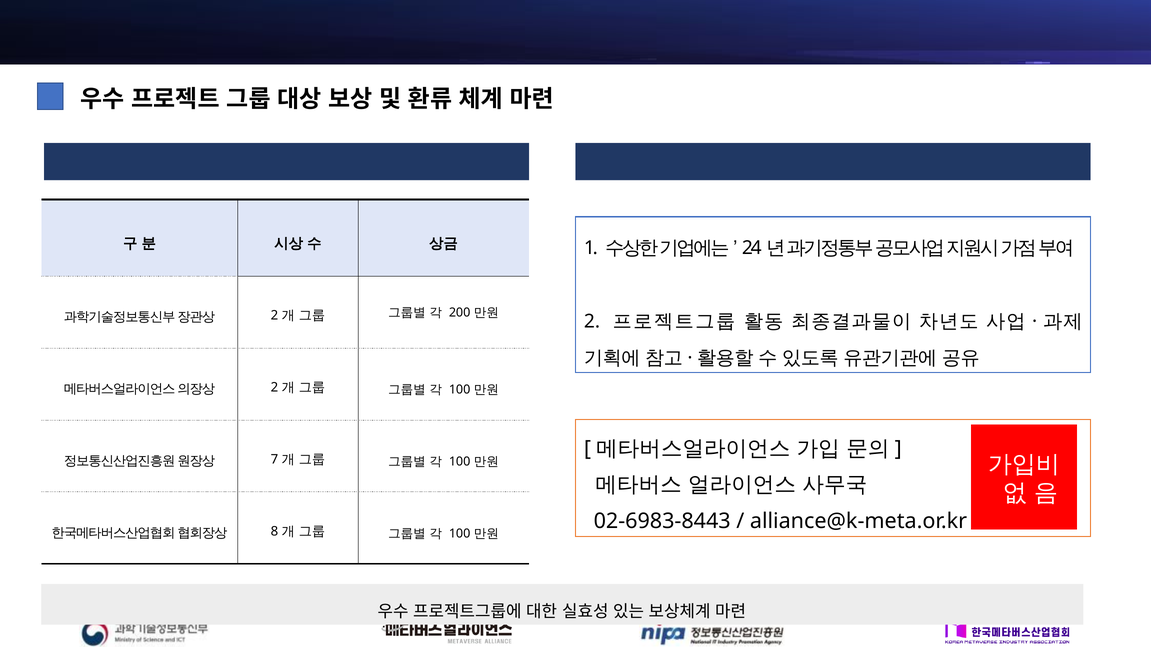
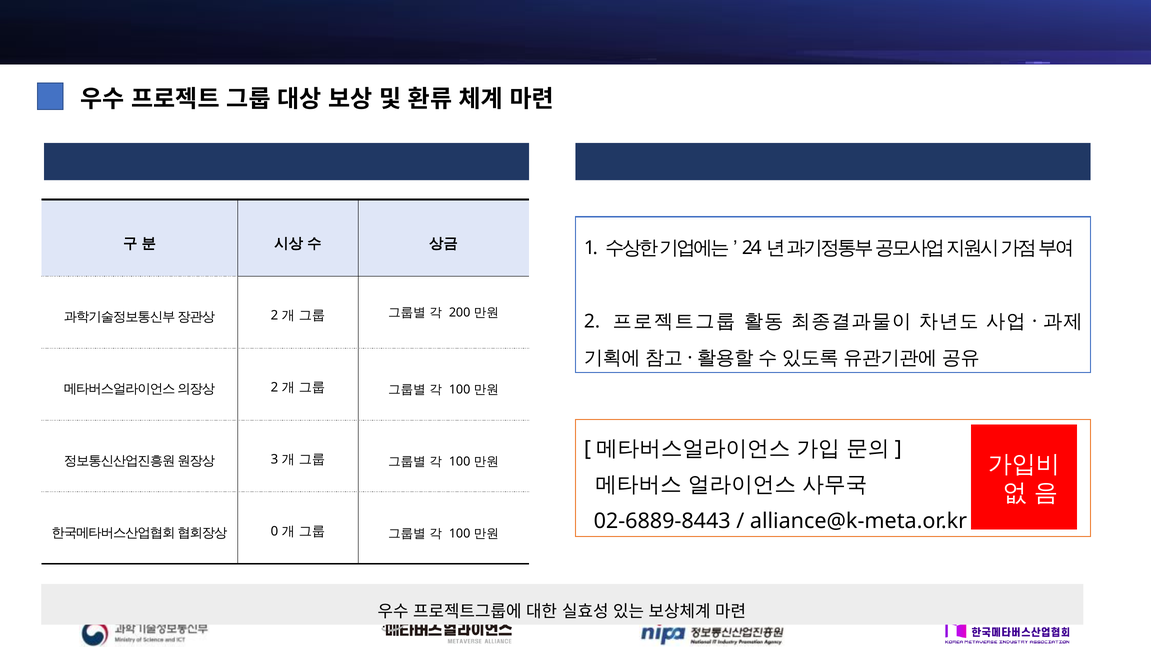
7: 7 -> 3 (274, 460)
02-6983-8443: 02-6983-8443 -> 02-6889-8443 (662, 521)
8: 8 -> 0 (274, 532)
